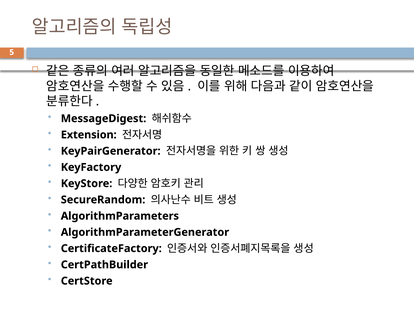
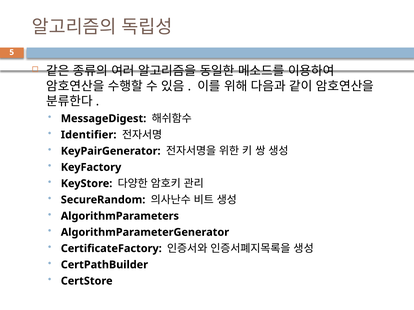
Extension: Extension -> Identifier (89, 135)
